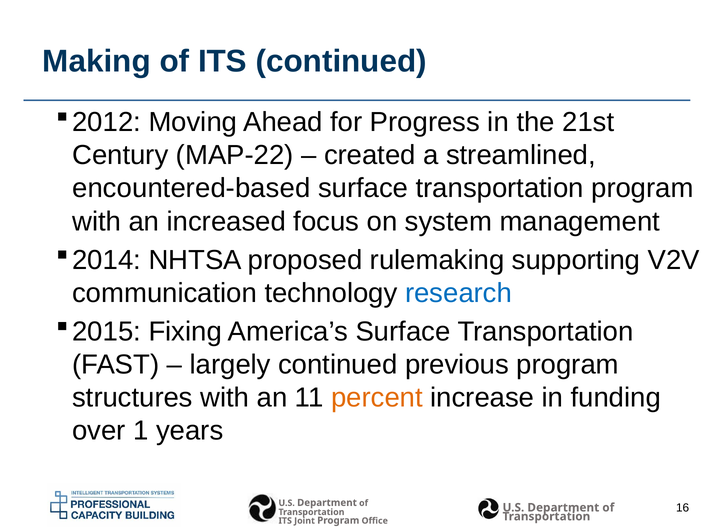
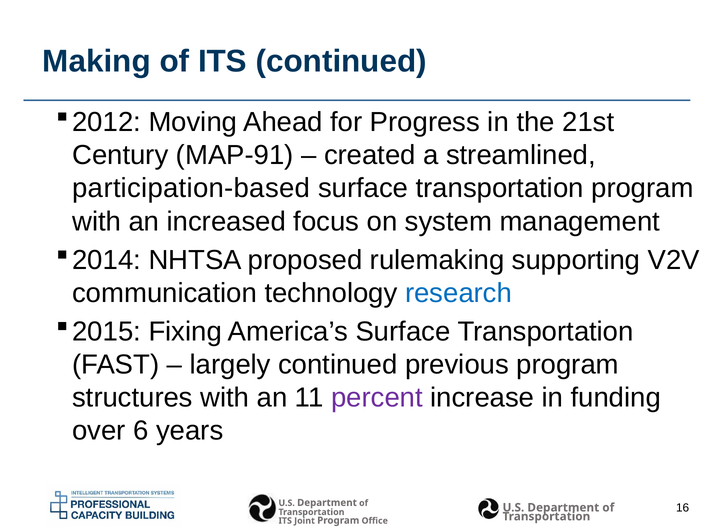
MAP-22: MAP-22 -> MAP-91 (235, 155)
encountered-based: encountered-based -> participation-based (191, 188)
percent colour: orange -> purple (377, 398)
1: 1 -> 6 (141, 431)
